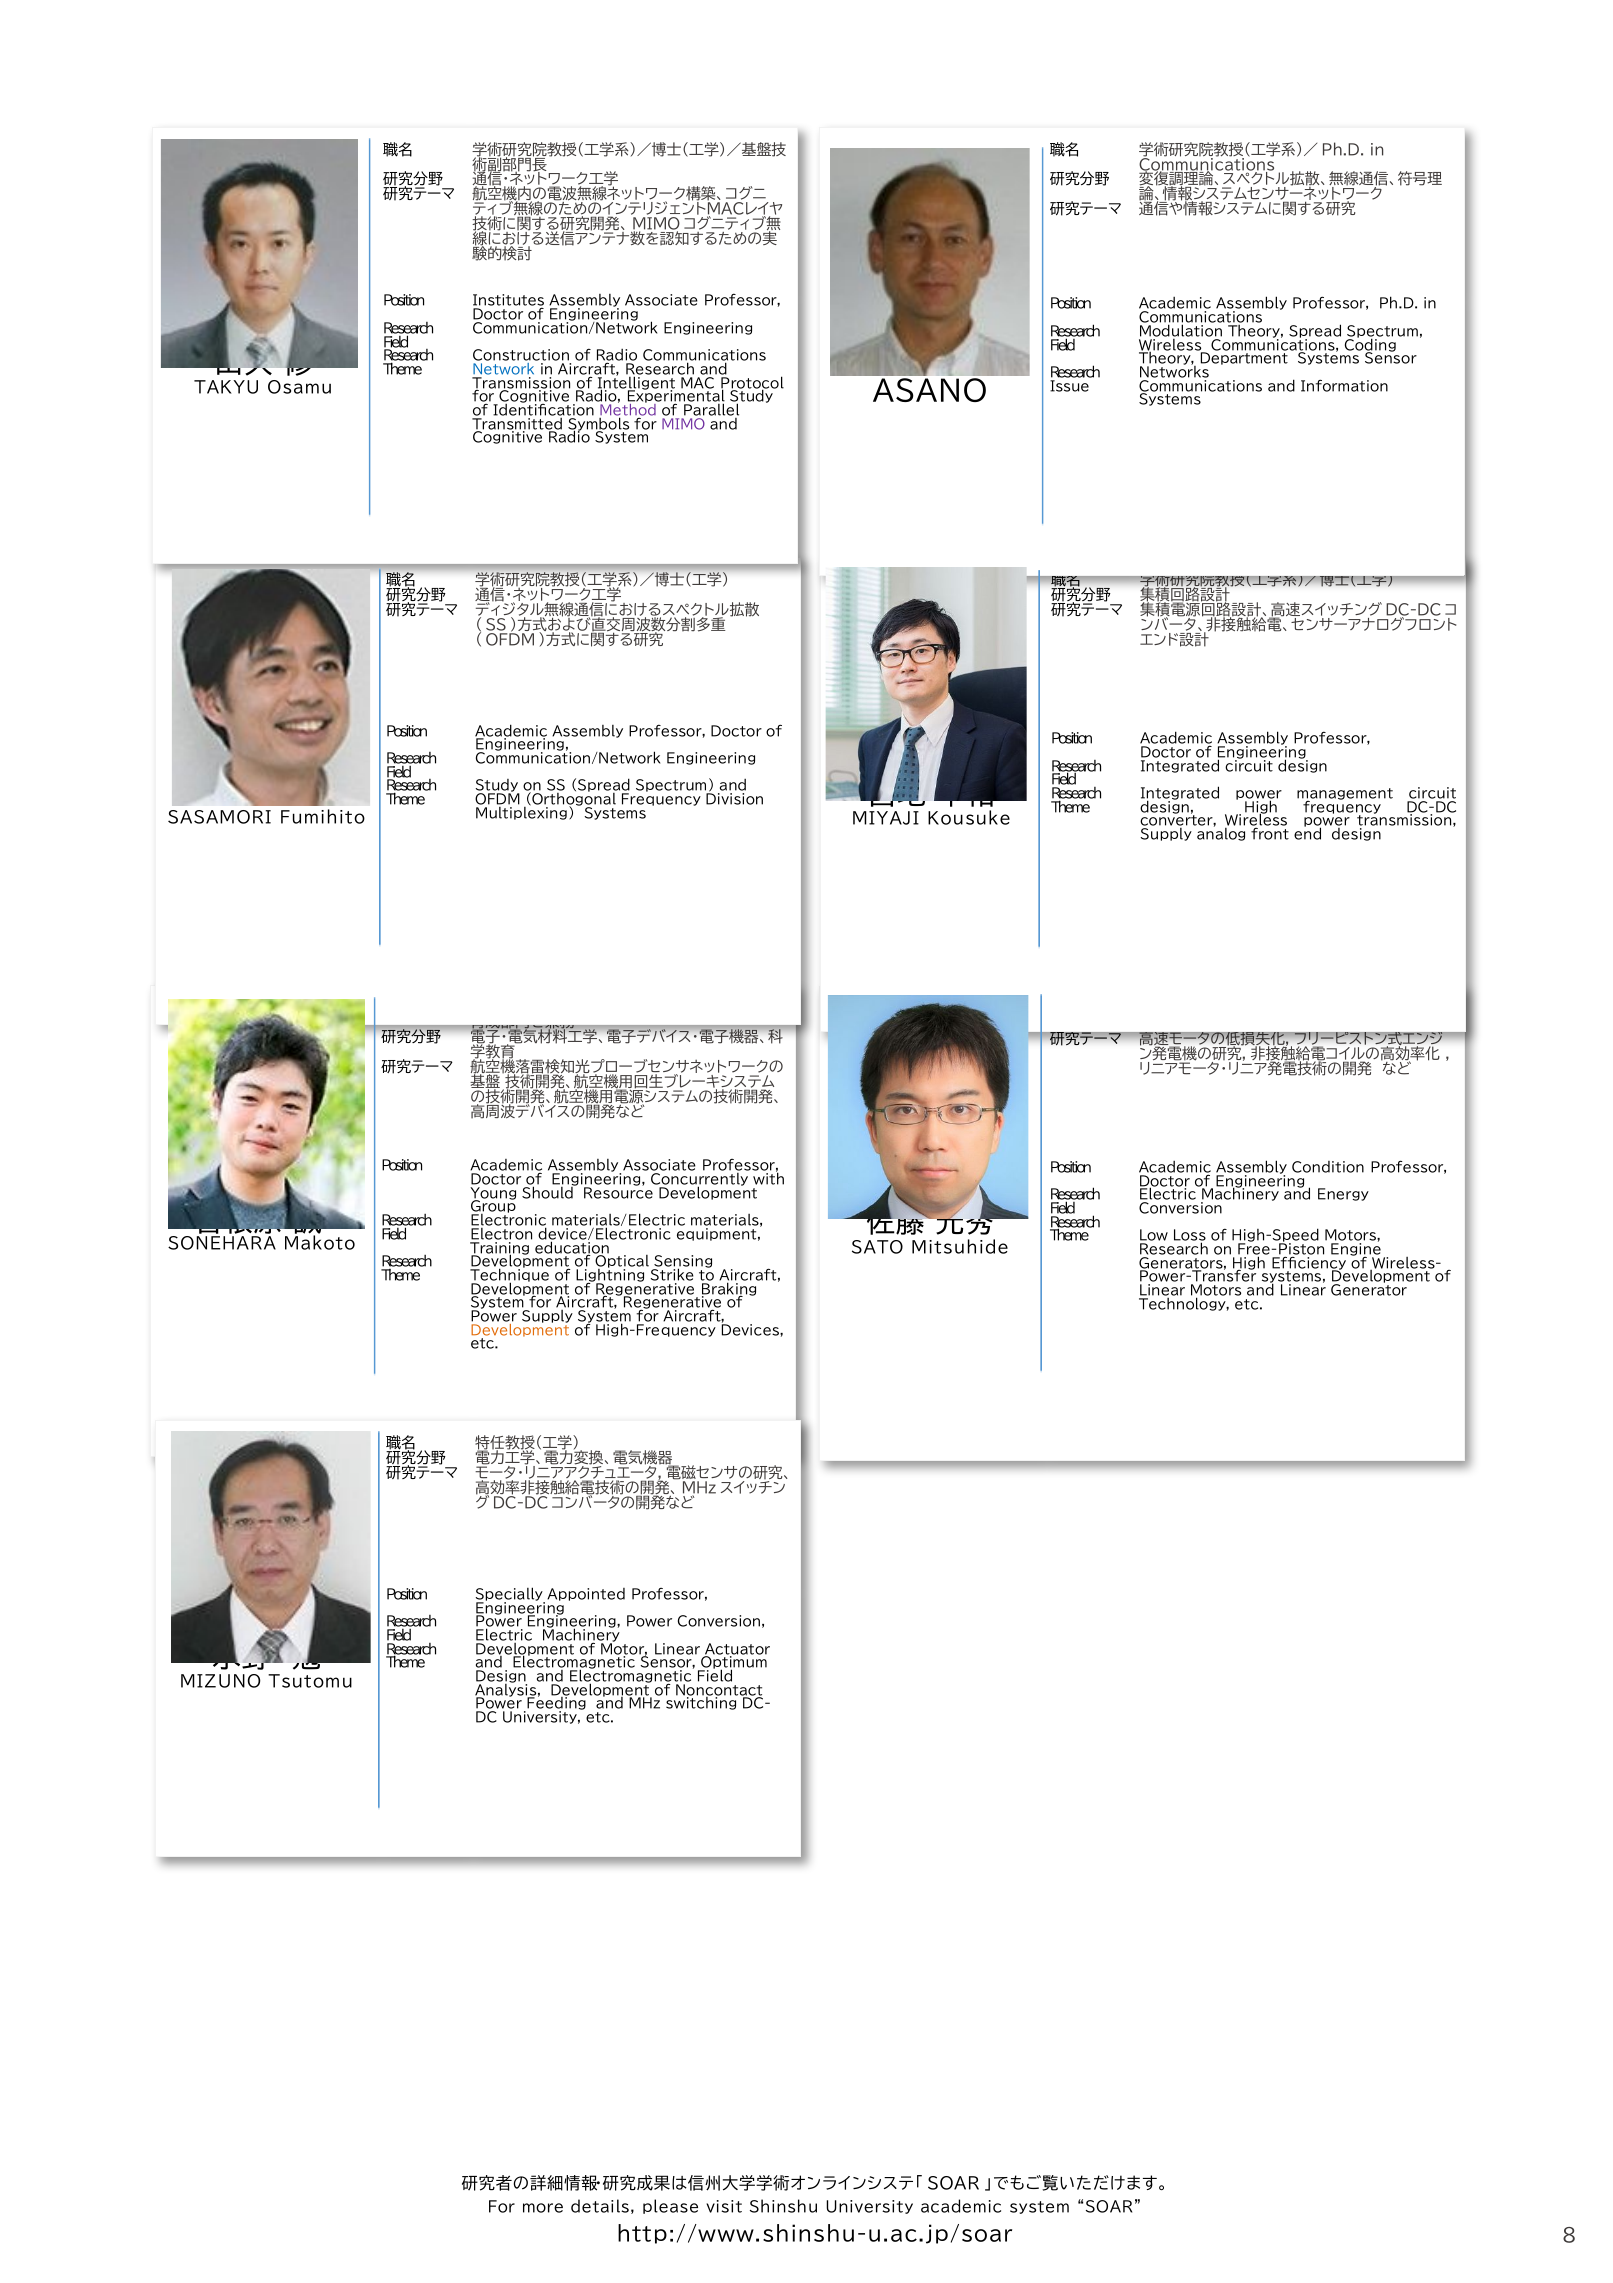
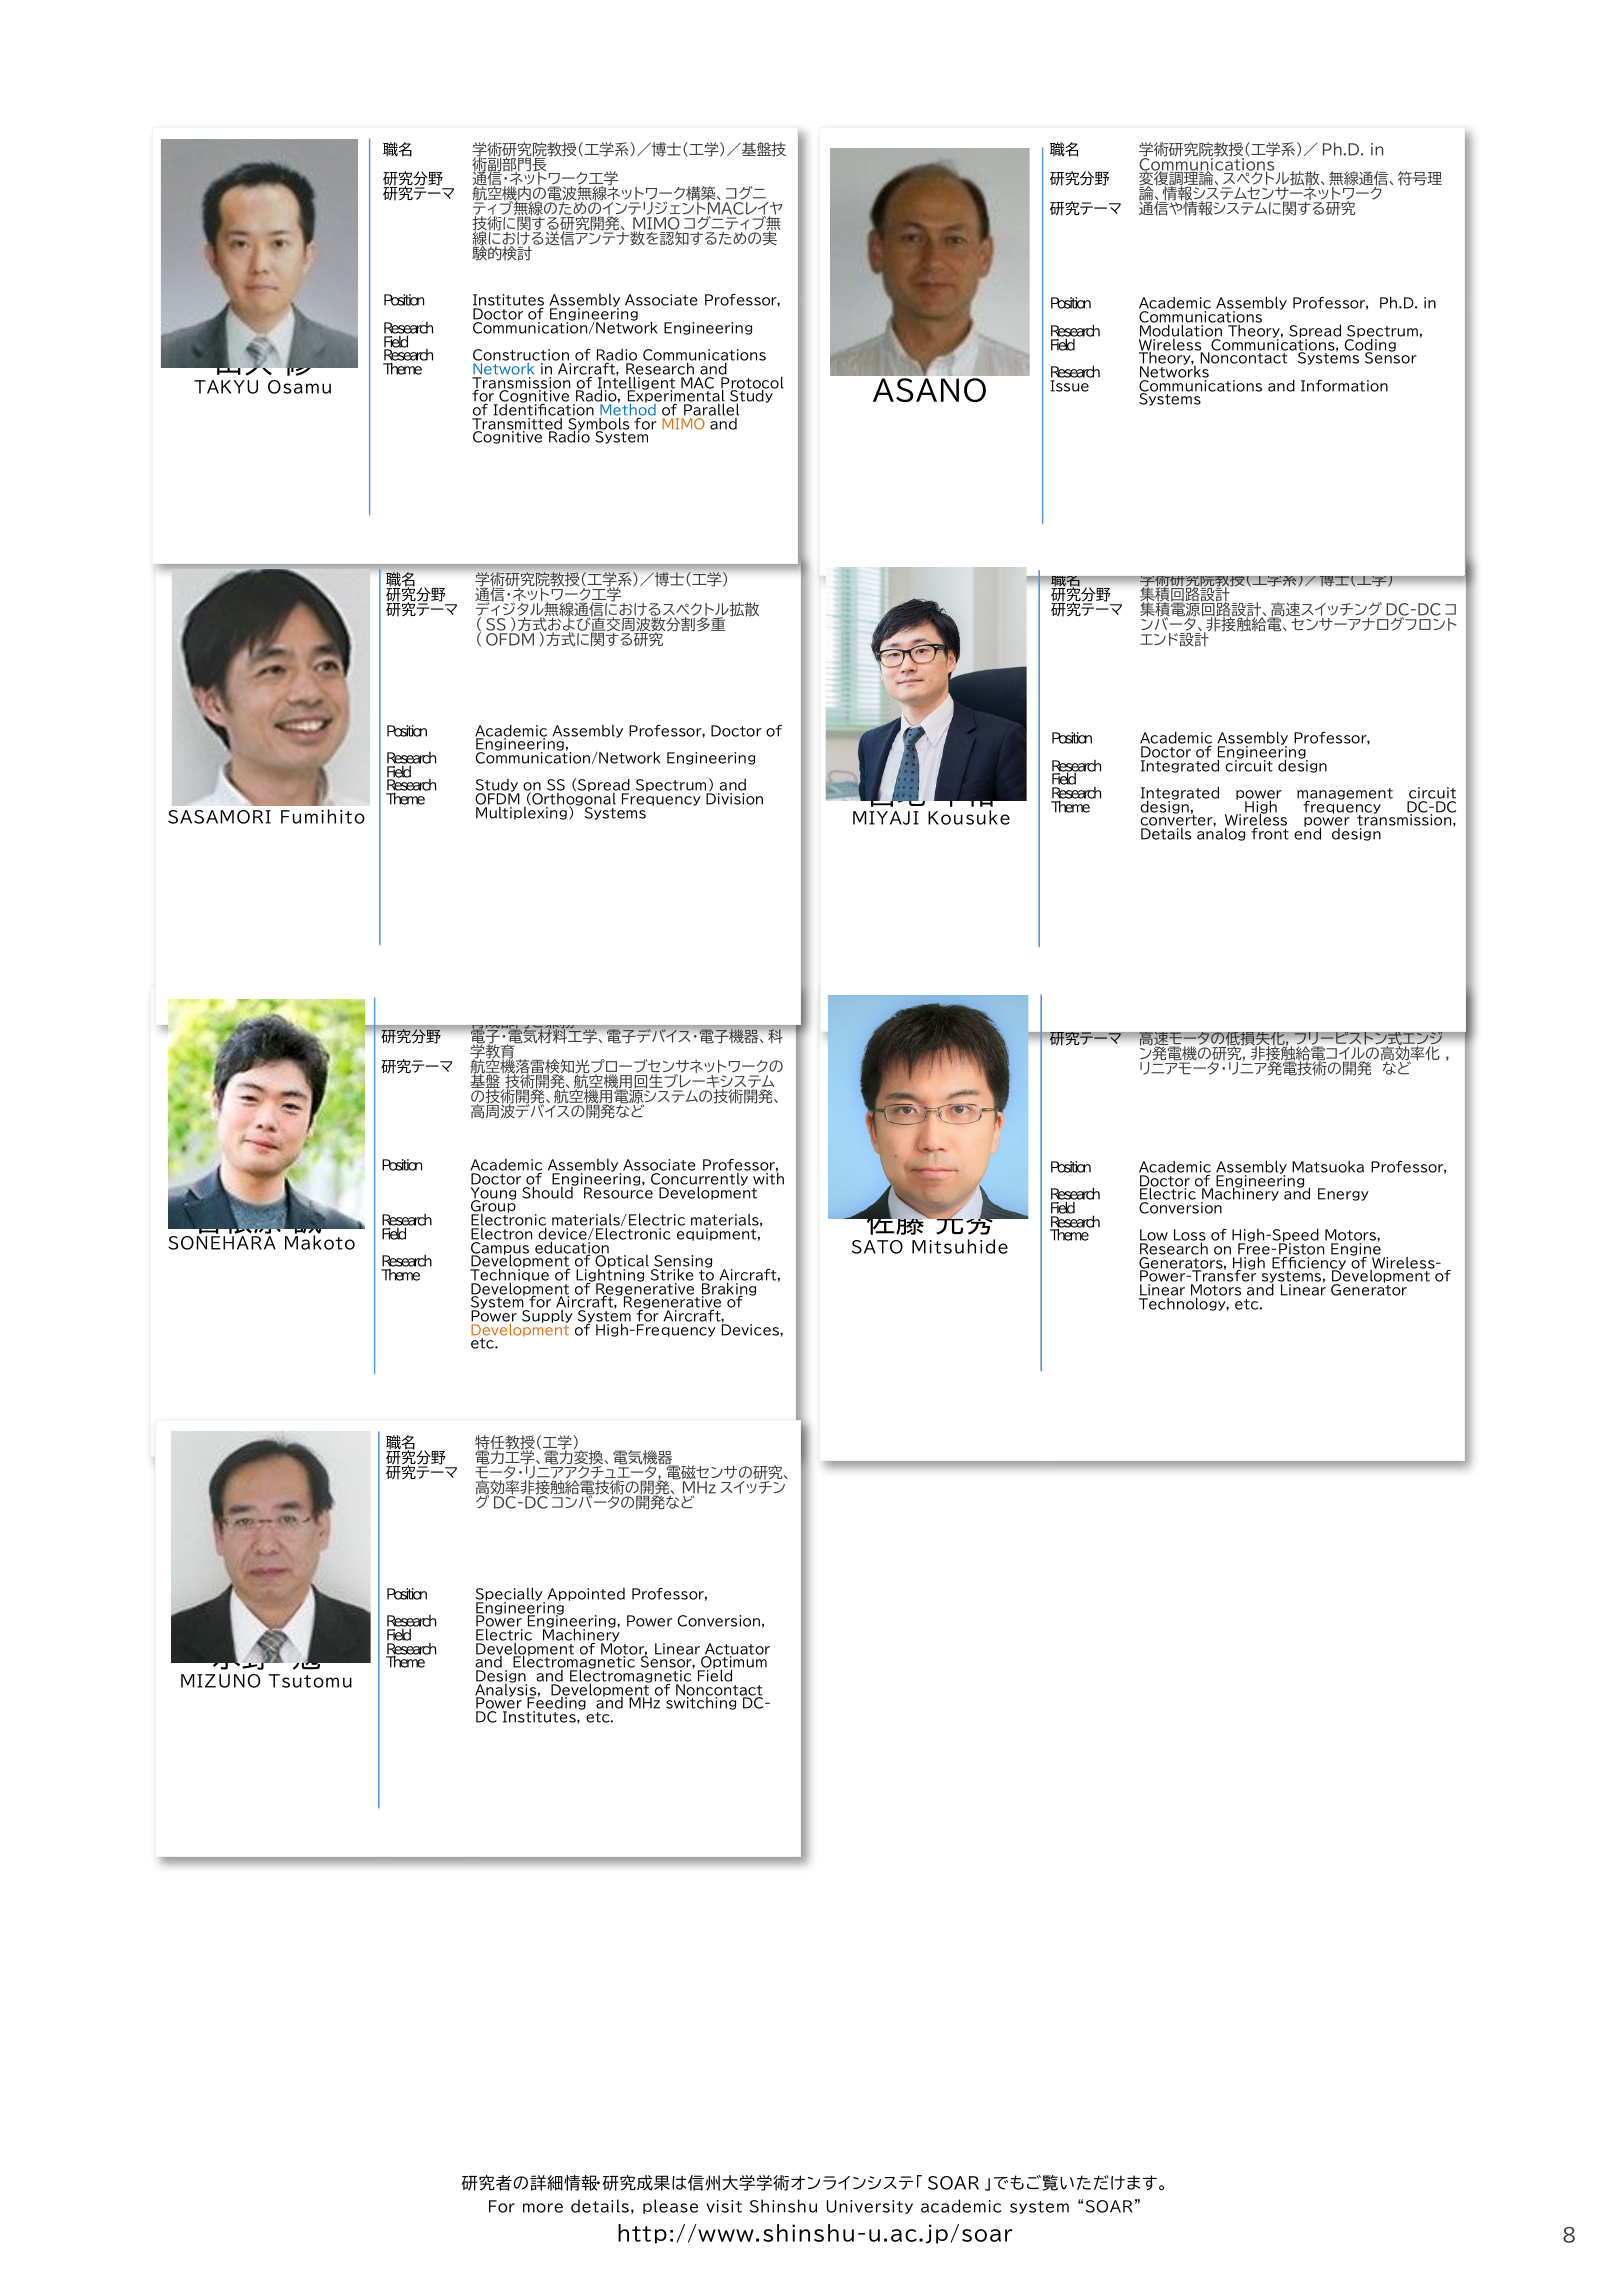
Theory Department: Department -> Noncontact (1244, 359)
Method colour: purple -> blue (628, 411)
MIMO colour: purple -> orange (683, 425)
Supply: Supply -> Details (1166, 835)
Condition: Condition -> Matsuoka (1328, 1168)
Training: Training -> Campus (500, 1248)
University: University -> Institutes (541, 1718)
